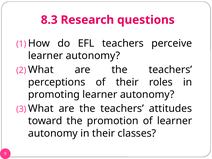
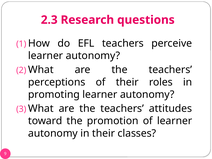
8.3: 8.3 -> 2.3 (49, 20)
